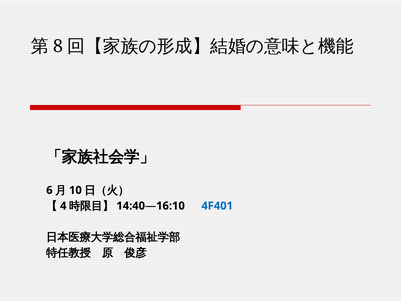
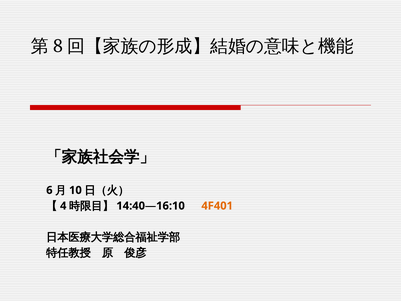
4F401 colour: blue -> orange (217, 206)
